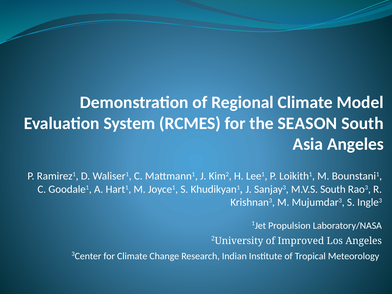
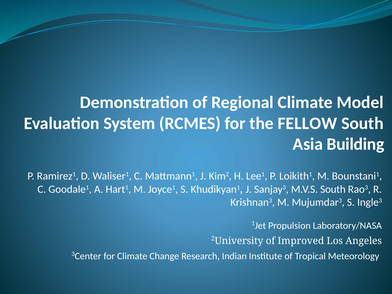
SEASON: SEASON -> FELLOW (307, 123)
Asia Angeles: Angeles -> Building (356, 144)
